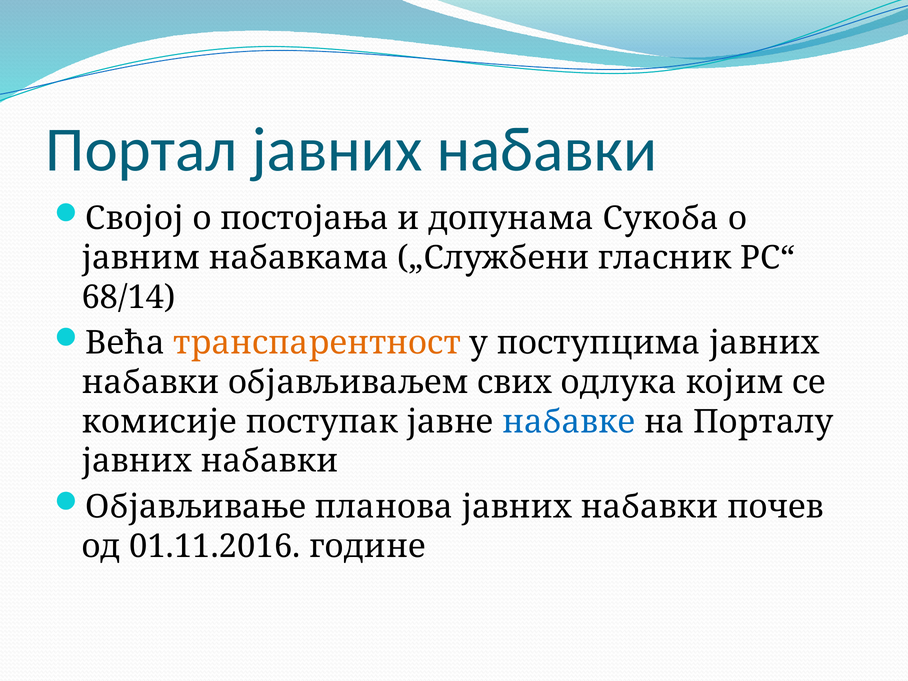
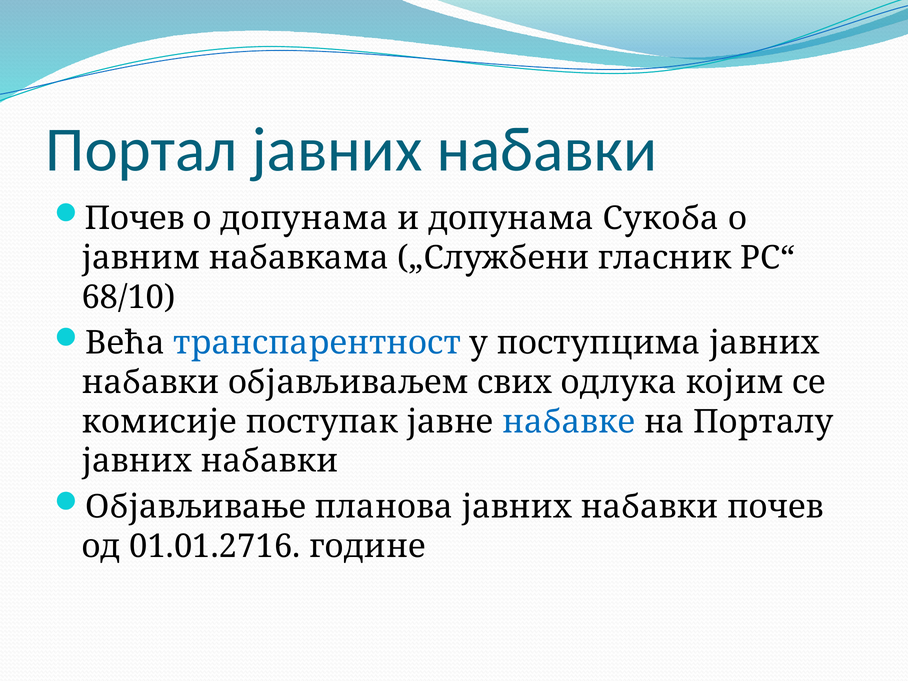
Својој: Својој -> Почев (135, 219)
о постојања: постојања -> допунама (304, 219)
68/14: 68/14 -> 68/10 (129, 297)
транспарентност colour: orange -> blue (317, 343)
01.11.2016: 01.11.2016 -> 01.01.2716 (215, 546)
